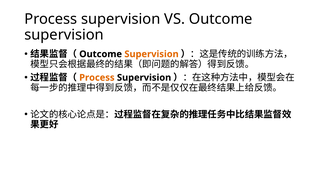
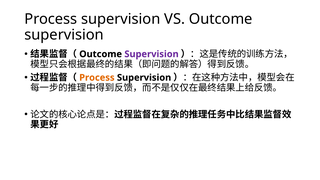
Supervision colour: orange -> purple (152, 54)
